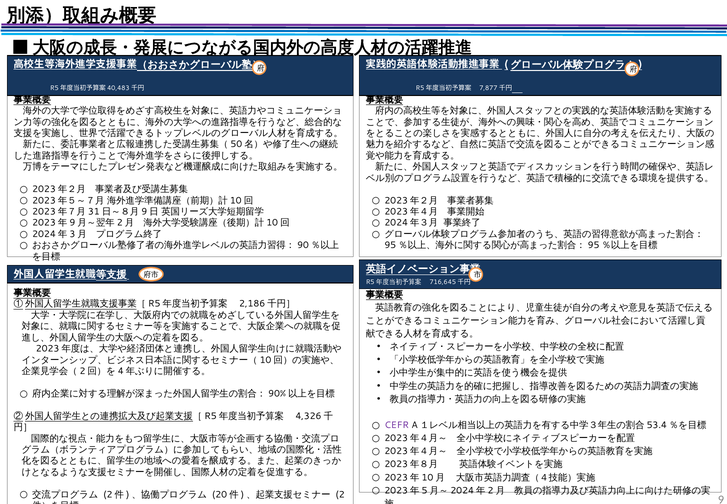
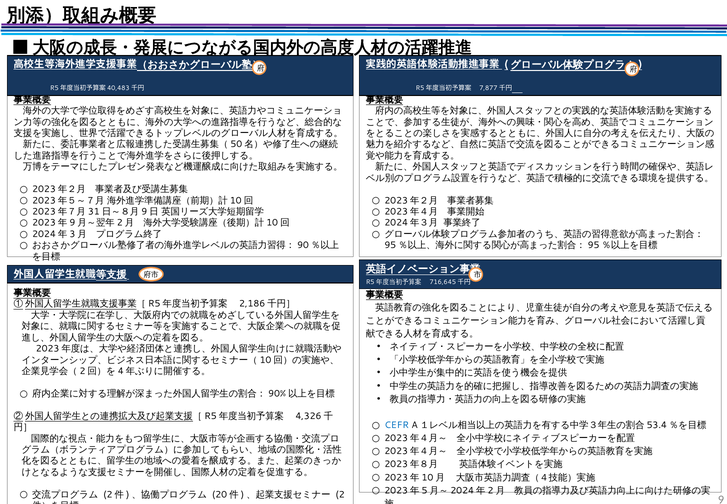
CEFR colour: purple -> blue (397, 425)
